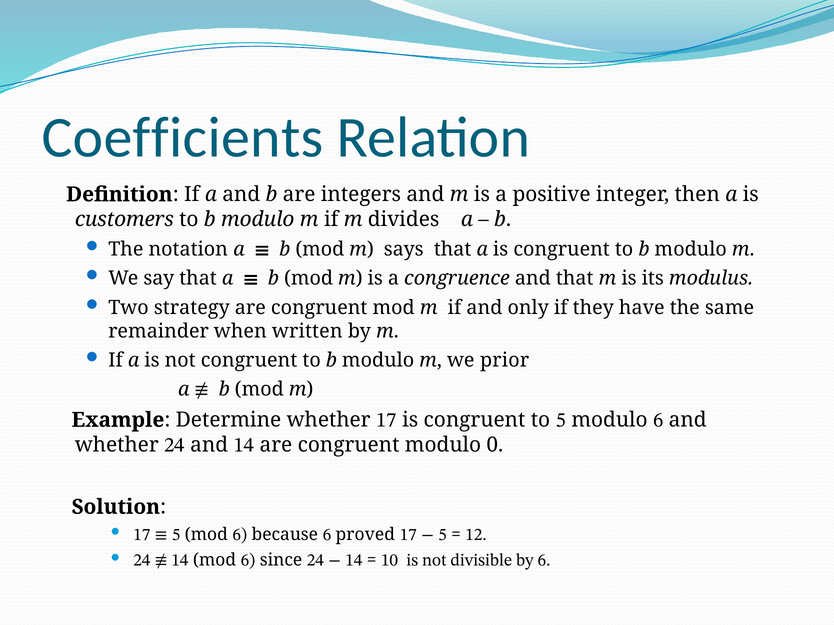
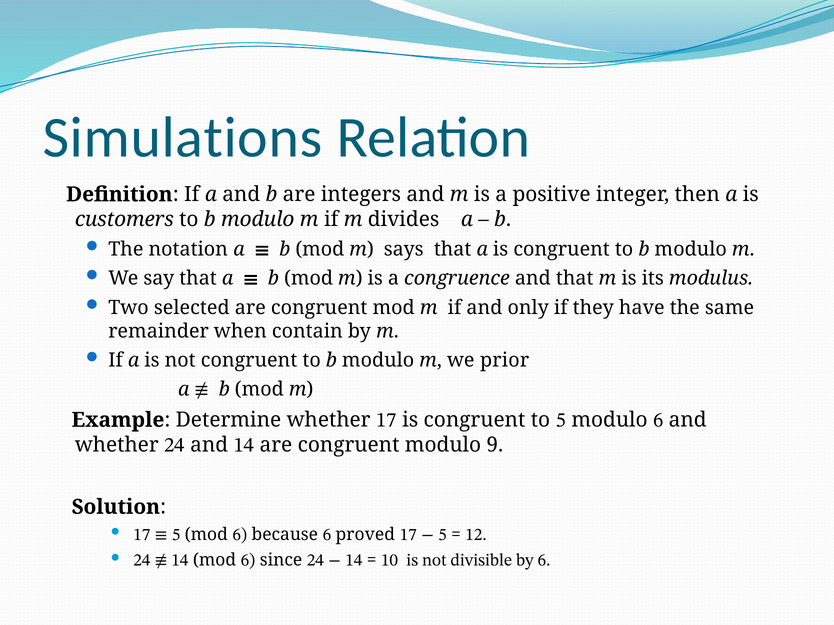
Coefficients: Coefficients -> Simulations (182, 138)
strategy: strategy -> selected (192, 308)
written: written -> contain (307, 331)
0: 0 -> 9 (495, 445)
